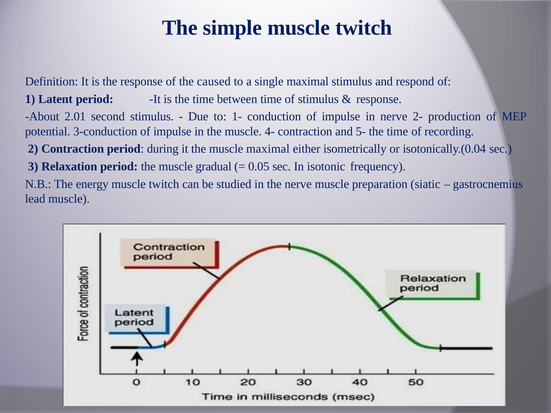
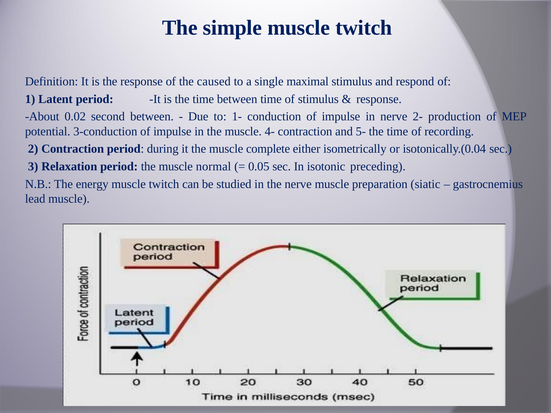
2.01: 2.01 -> 0.02 (75, 117)
second stimulus: stimulus -> between (152, 117)
muscle maximal: maximal -> complete (268, 149)
gradual: gradual -> normal (213, 167)
frequency: frequency -> preceding (378, 167)
